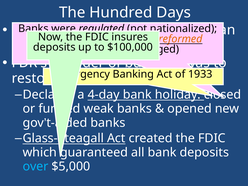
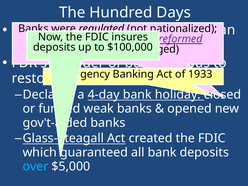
reformed colour: orange -> purple (180, 39)
